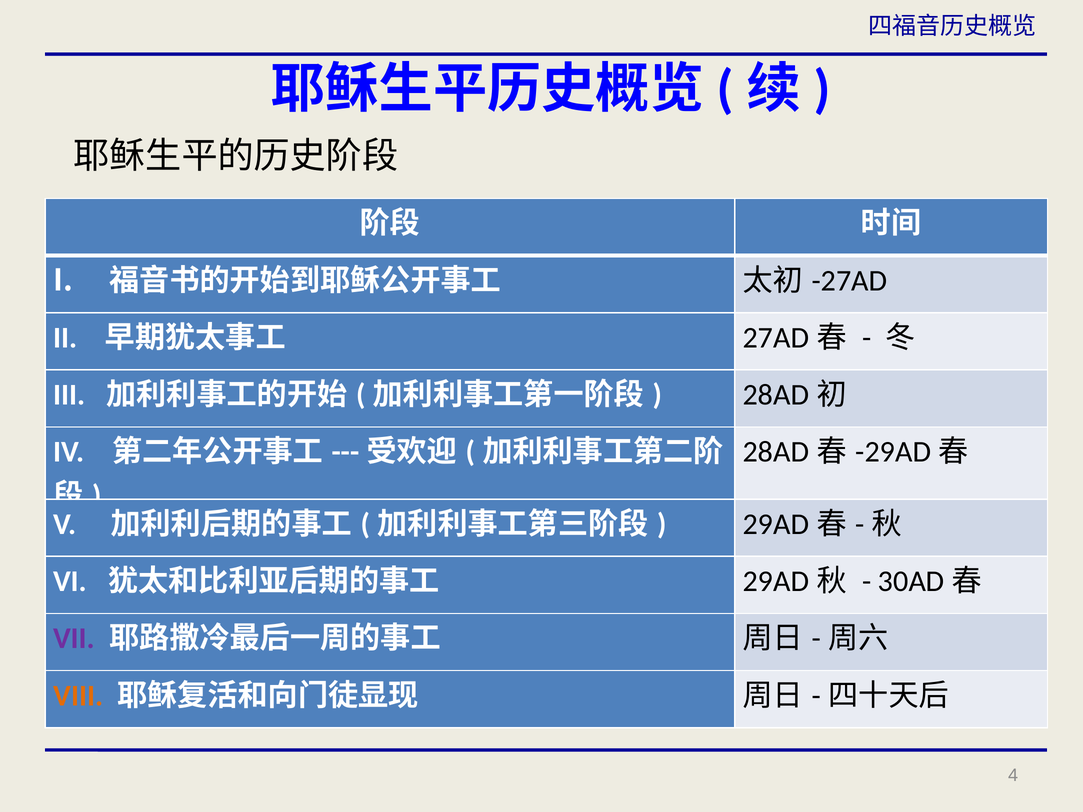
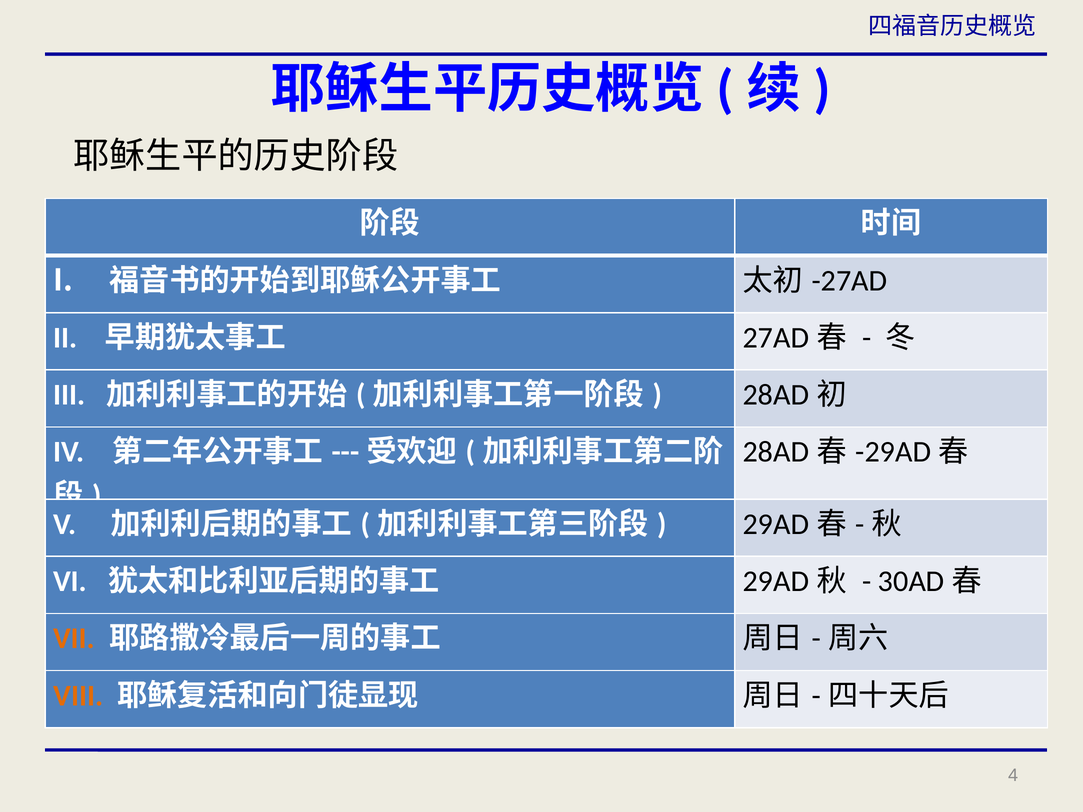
VII colour: purple -> orange (74, 639)
